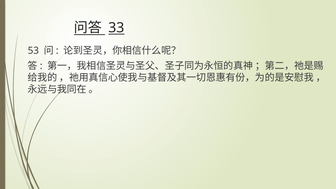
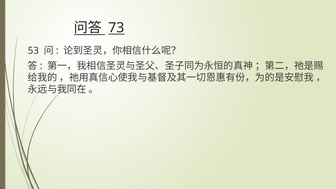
33: 33 -> 73 (116, 28)
